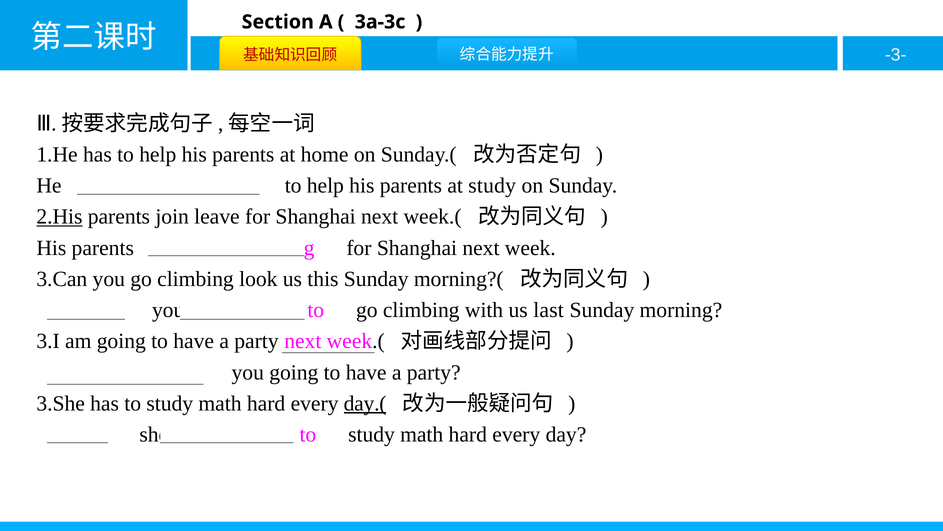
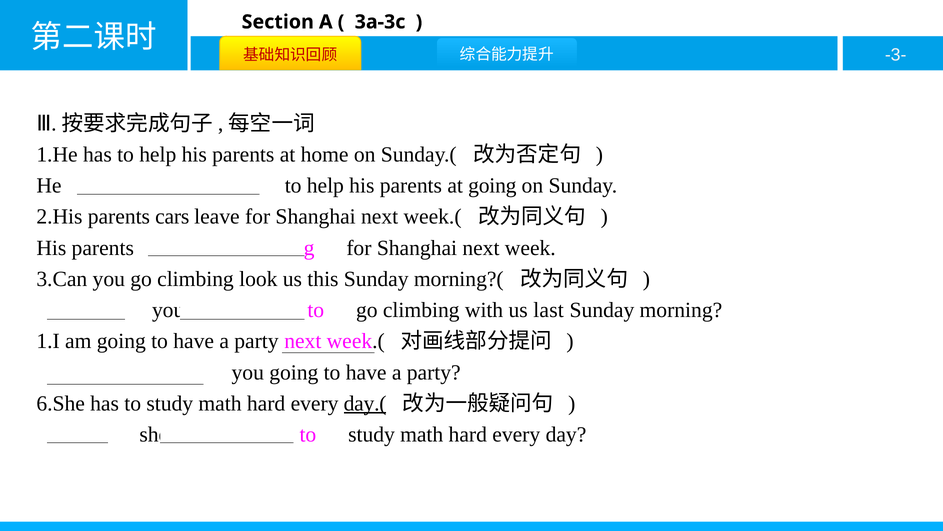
at study: study -> going (492, 185)
2.His underline: present -> none (59, 217)
join: join -> cars (172, 217)
3.I: 3.I -> 1.I (48, 341)
3.She: 3.She -> 6.She (61, 403)
